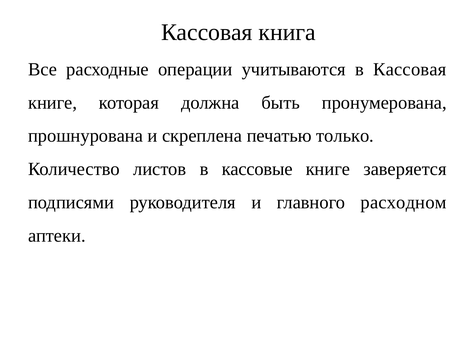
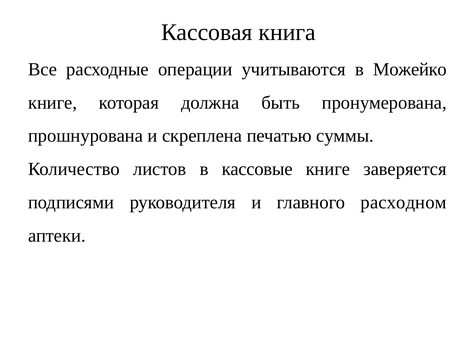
в Кассовая: Кассовая -> Можейко (410, 69)
только: только -> суммы (345, 136)
